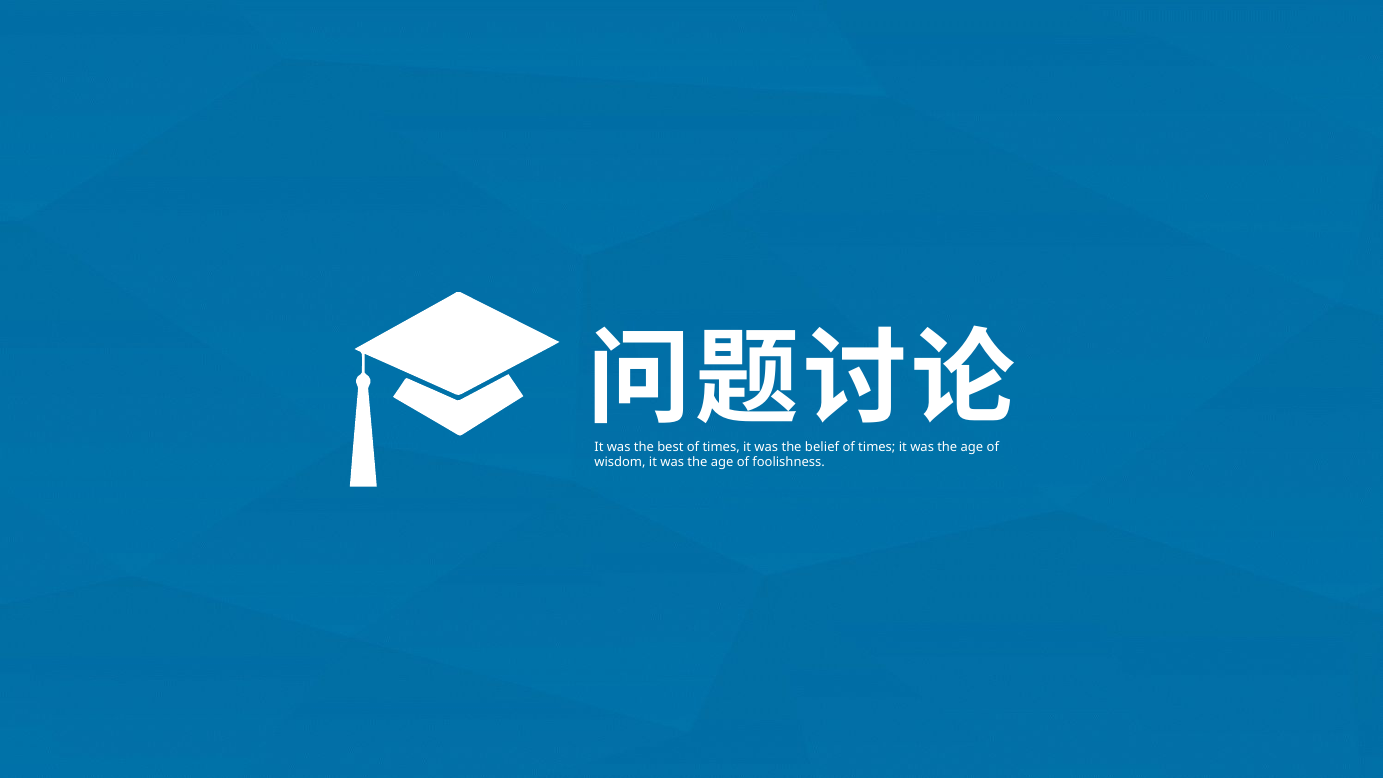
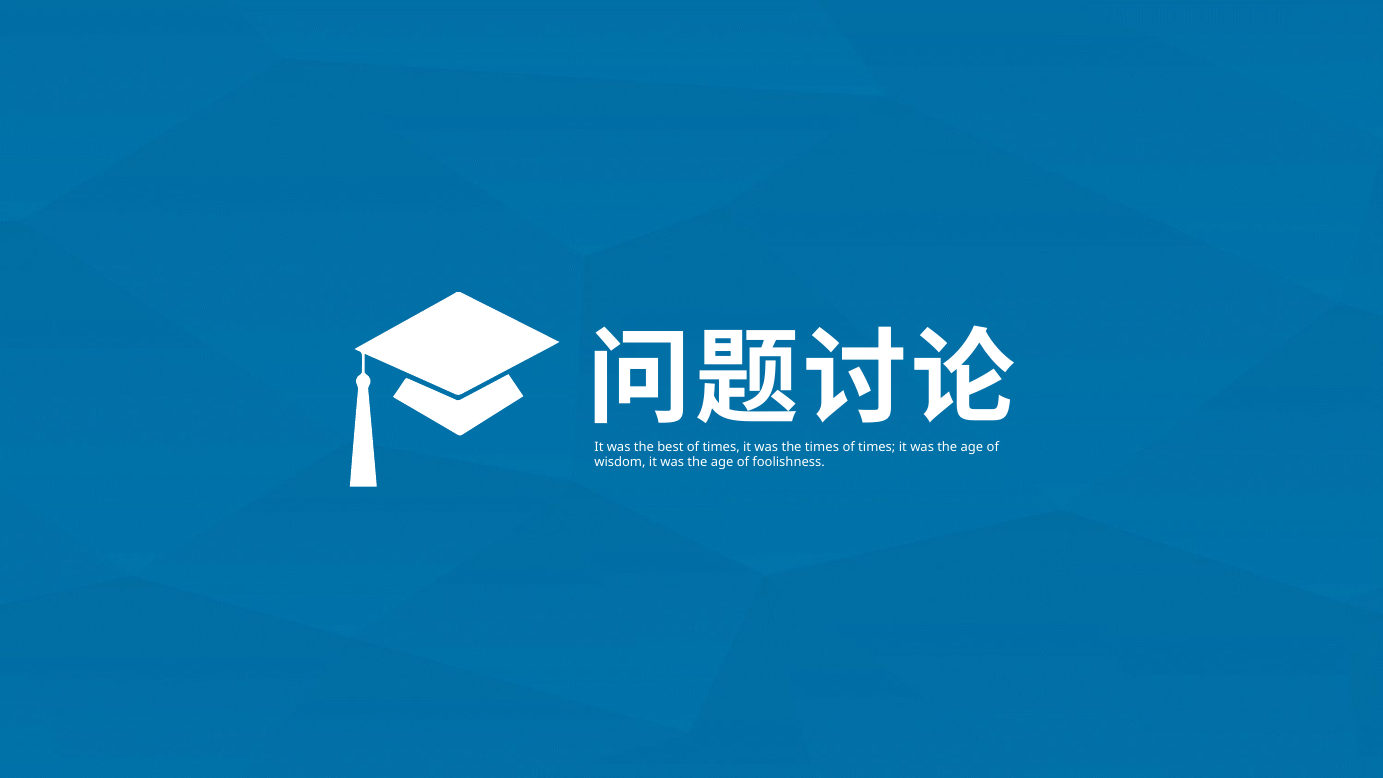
the belief: belief -> times (822, 447)
